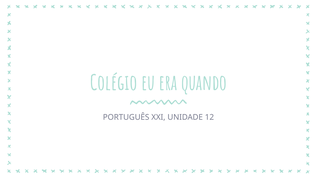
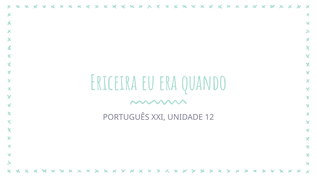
Colégio: Colégio -> Ericeira (114, 83)
